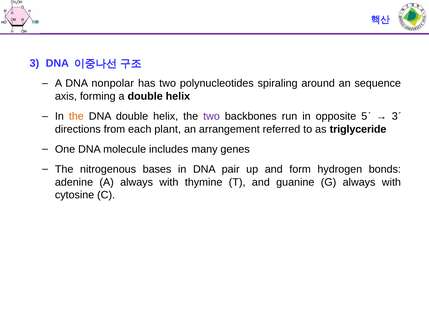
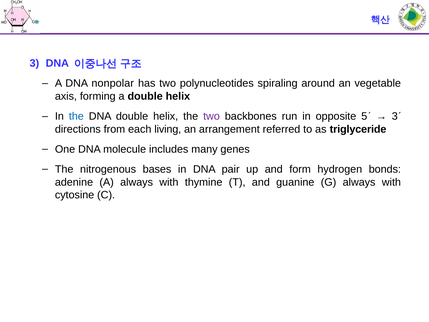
sequence: sequence -> vegetable (378, 83)
the colour: orange -> blue (76, 116)
plant: plant -> living (168, 129)
